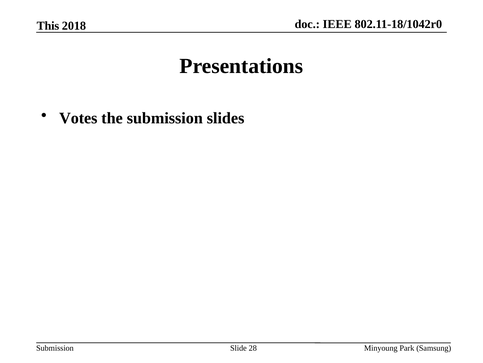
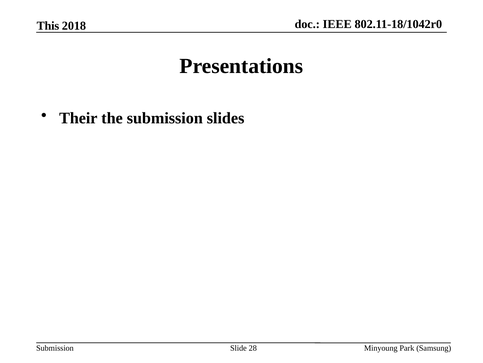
Votes: Votes -> Their (78, 118)
